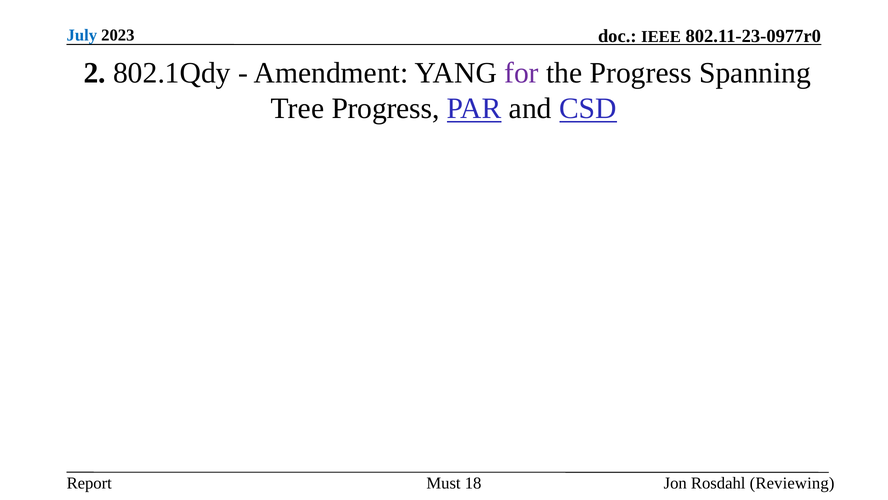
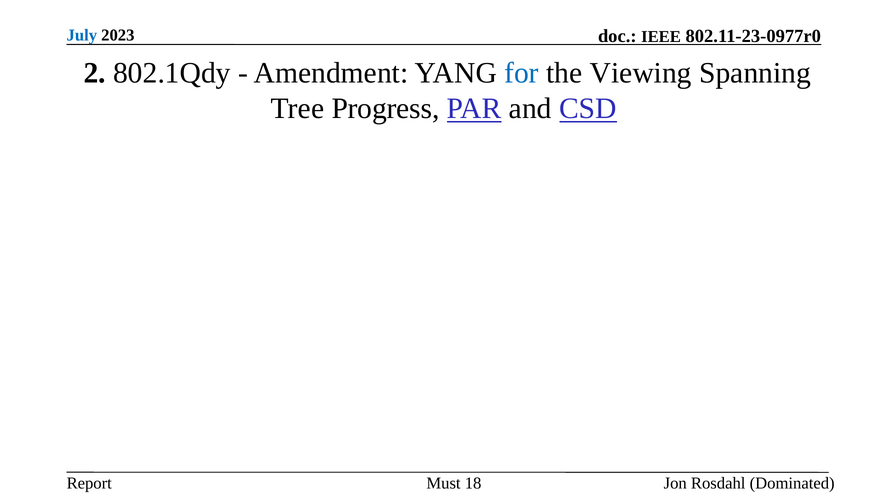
for colour: purple -> blue (522, 73)
the Progress: Progress -> Viewing (641, 73)
Reviewing: Reviewing -> Dominated (792, 483)
